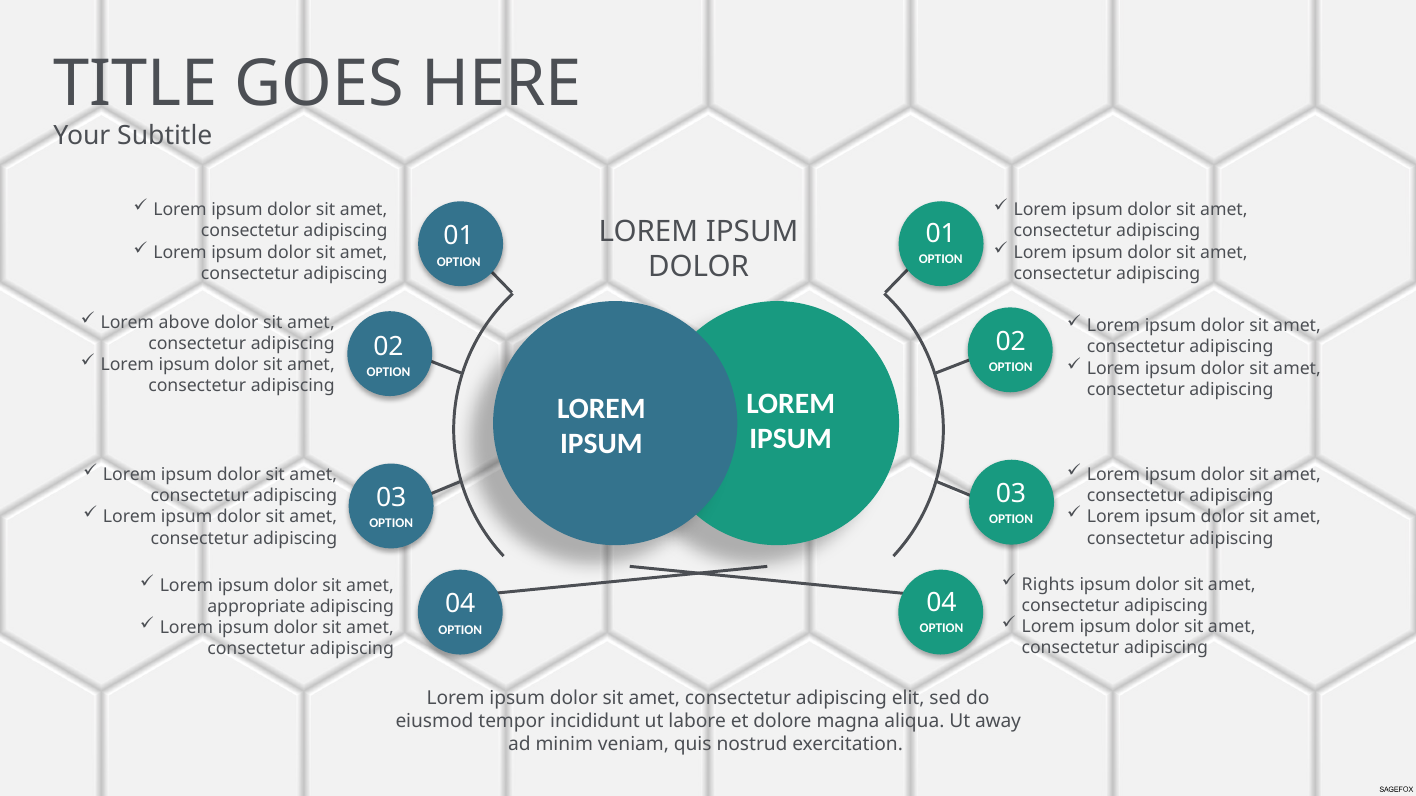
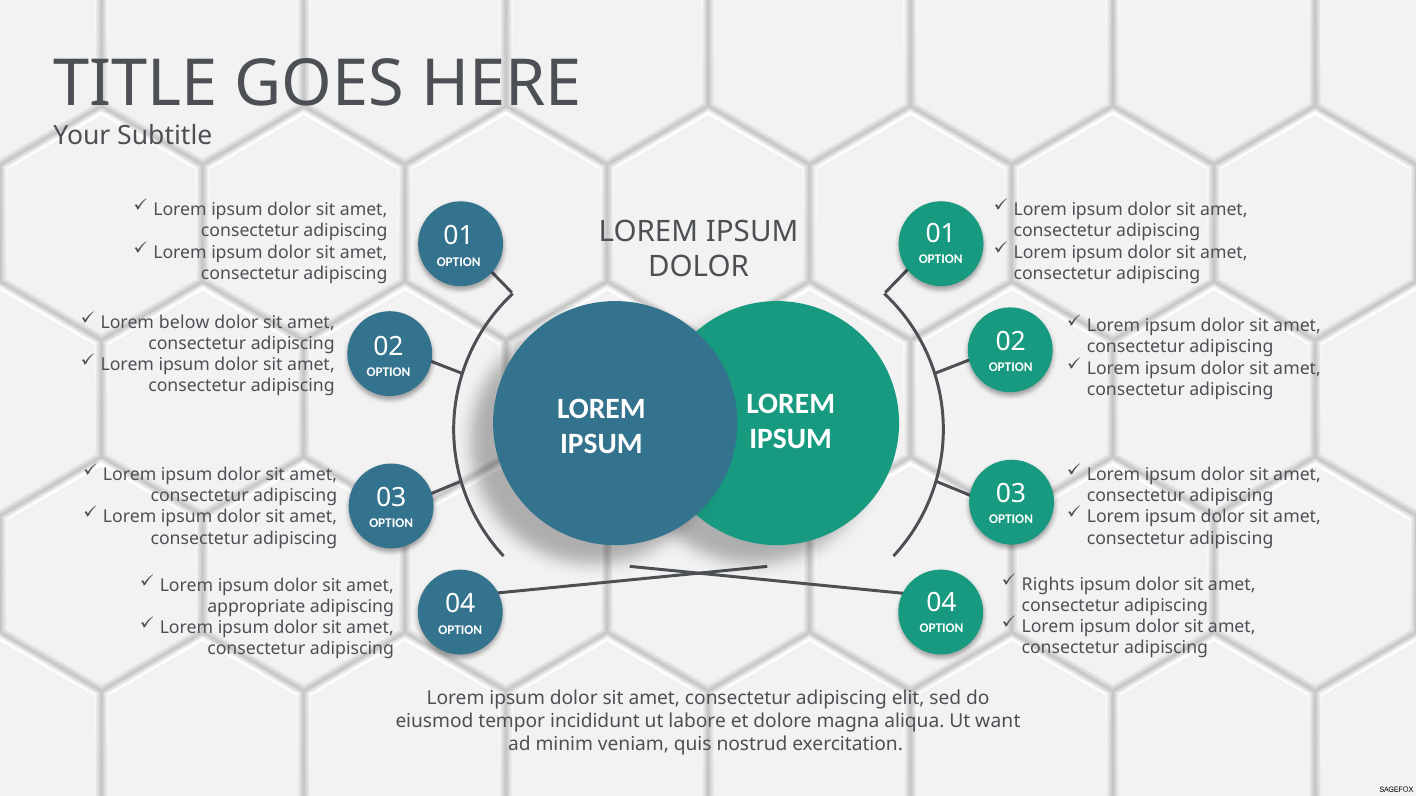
above: above -> below (184, 322)
away: away -> want (998, 722)
